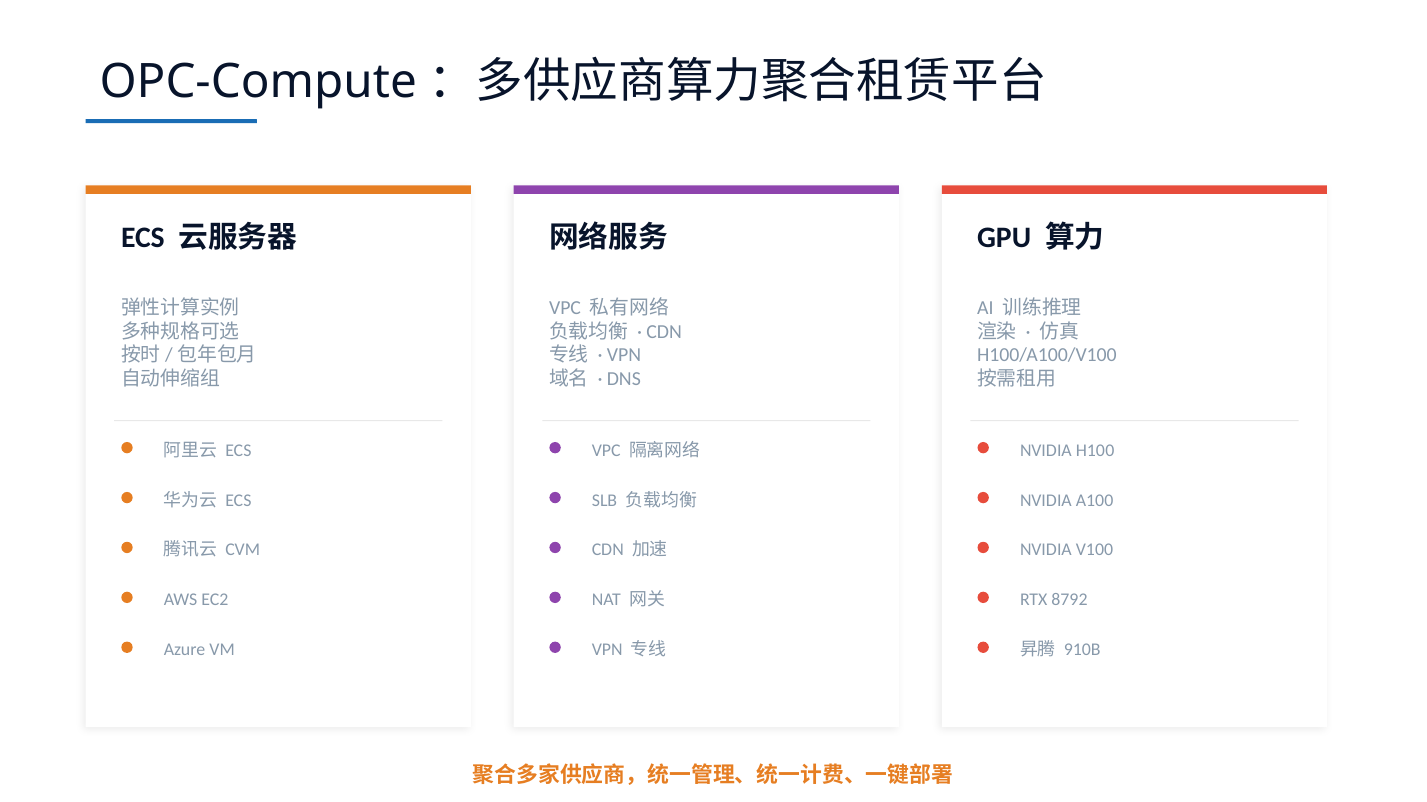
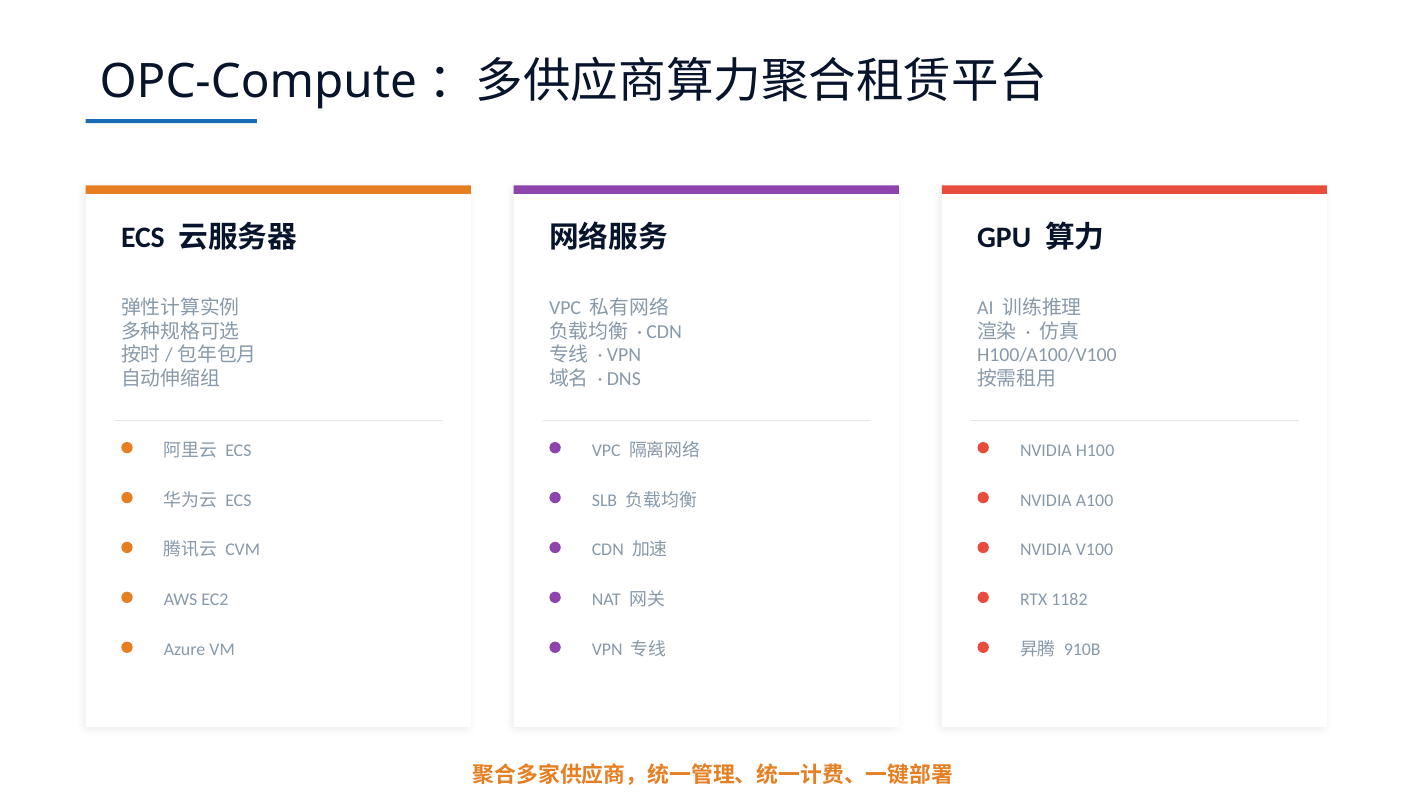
8792: 8792 -> 1182 (1069, 601)
